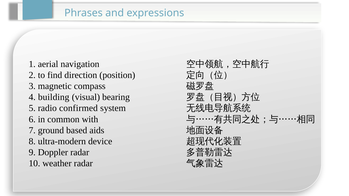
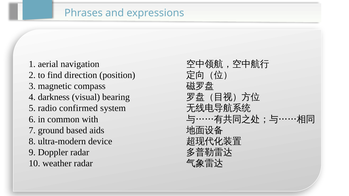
building: building -> darkness (54, 97)
